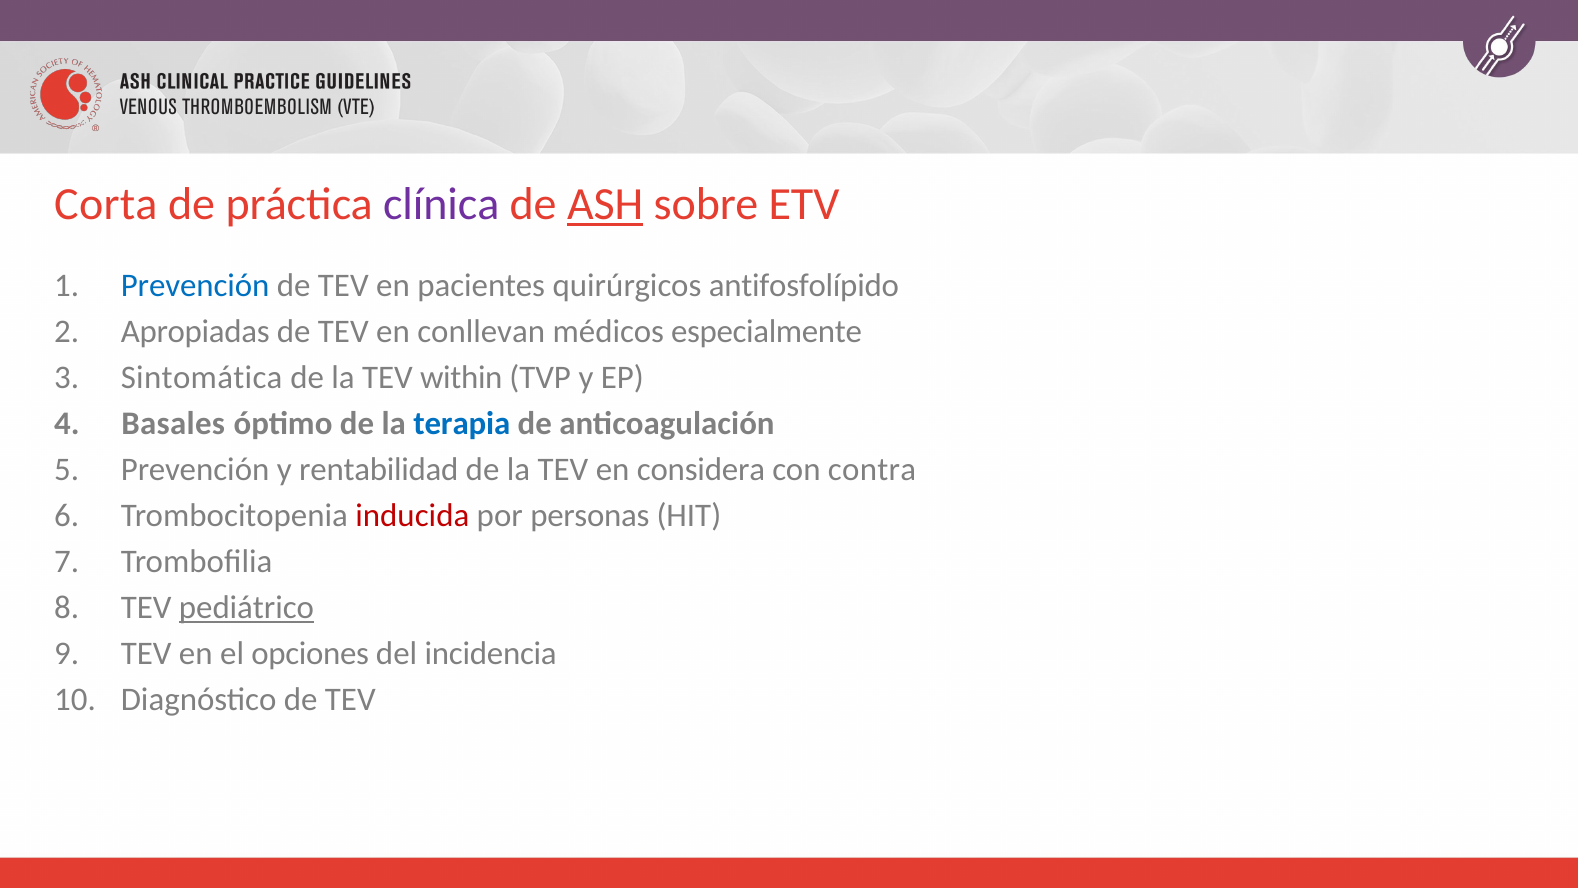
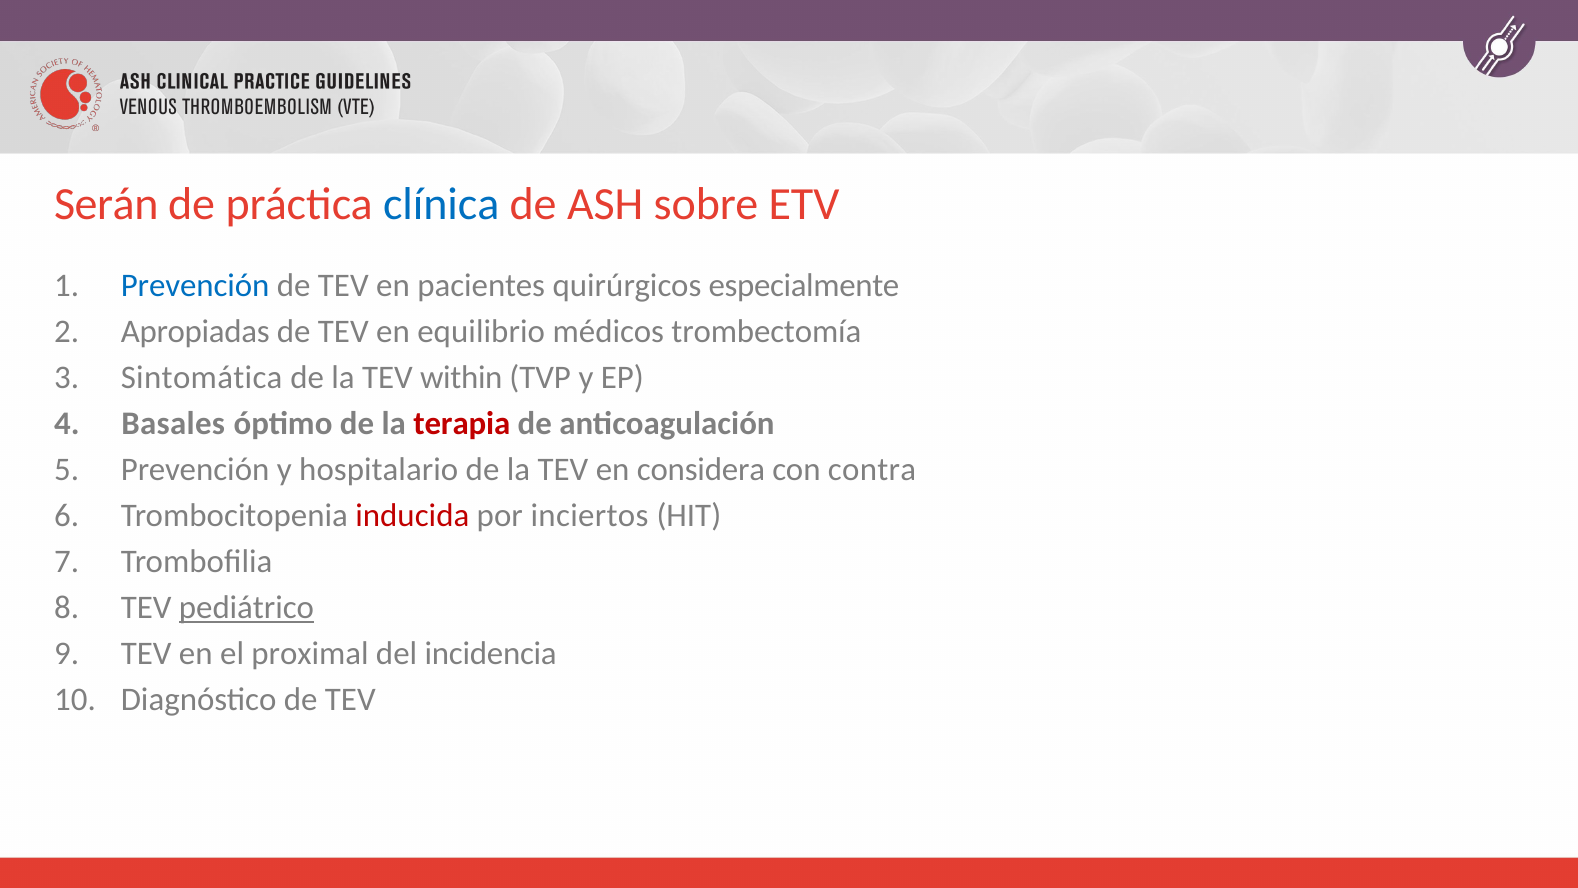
Corta: Corta -> Serán (106, 204)
clínica colour: purple -> blue (441, 204)
ASH underline: present -> none (605, 204)
antifosfolípido: antifosfolípido -> especialmente (804, 285)
conllevan: conllevan -> equilibrio (481, 331)
especialmente: especialmente -> trombectomía (766, 331)
terapia colour: blue -> red (462, 423)
rentabilidad: rentabilidad -> hospitalario (379, 469)
personas: personas -> inciertos (590, 515)
opciones: opciones -> proximal (310, 653)
